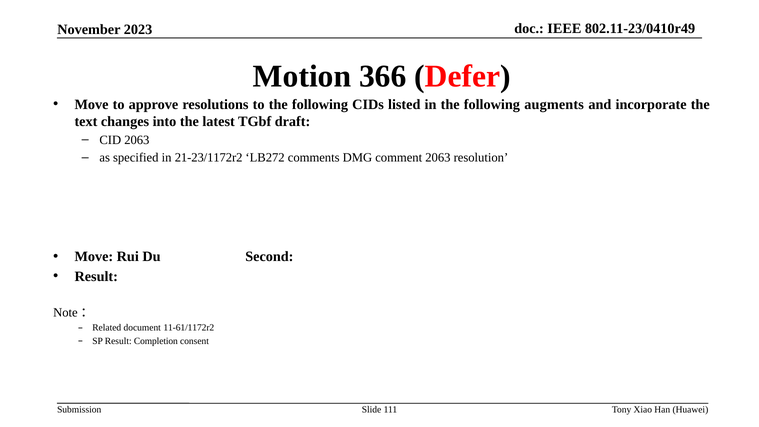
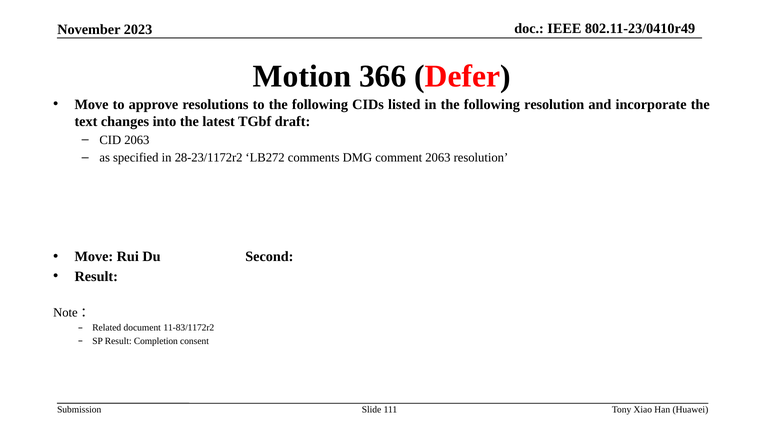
following augments: augments -> resolution (554, 104)
21-23/1172r2: 21-23/1172r2 -> 28-23/1172r2 (209, 158)
11-61/1172r2: 11-61/1172r2 -> 11-83/1172r2 (189, 328)
